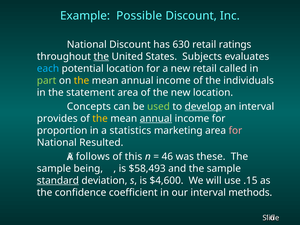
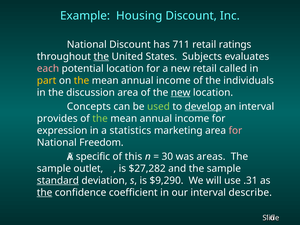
Possible: Possible -> Housing (139, 16)
630: 630 -> 711 (181, 44)
each colour: light blue -> pink (48, 68)
part colour: light green -> yellow (47, 80)
statement: statement -> discussion (91, 92)
new underline: none -> present (181, 92)
the colour: yellow -> light green (100, 118)
annual underline: present -> none (156, 118)
proportion: proportion -> expression (62, 130)
Resulted: Resulted -> Freedom (101, 142)
follows: follows -> specific (93, 156)
46: 46 -> 30 (167, 156)
these: these -> areas (211, 156)
being: being -> outlet (88, 168)
$58,493: $58,493 -> $27,282 (147, 168)
$4,600: $4,600 -> $9,290 (167, 180)
.15: .15 -> .31 (250, 180)
the underline: none -> present (45, 192)
methods: methods -> describe (250, 192)
